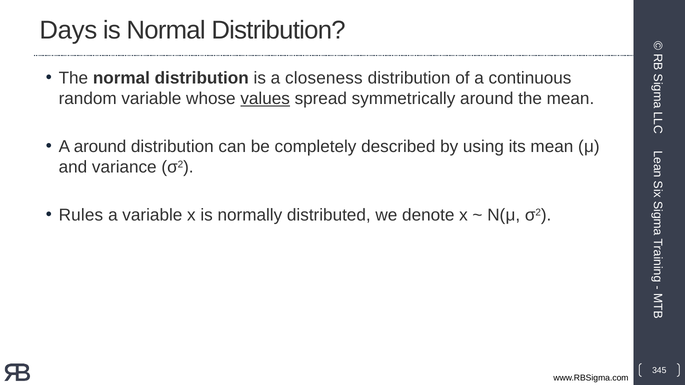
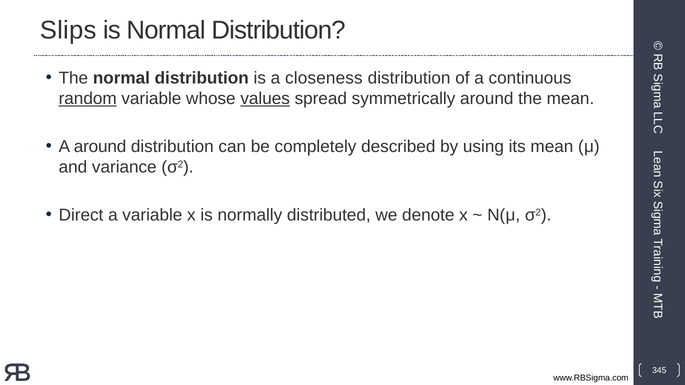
Days: Days -> Slips (68, 30)
random underline: none -> present (88, 99)
Rules: Rules -> Direct (81, 215)
